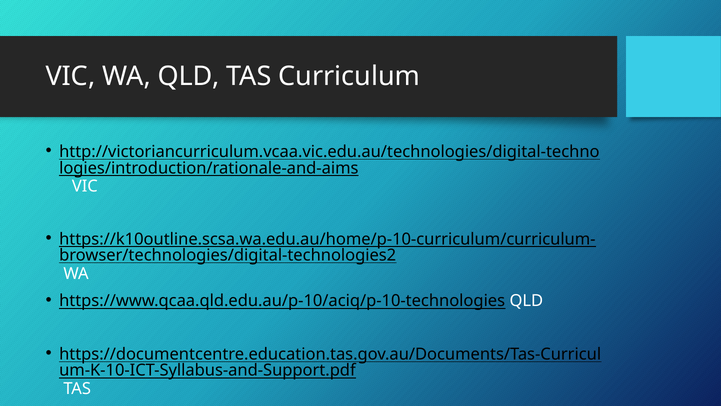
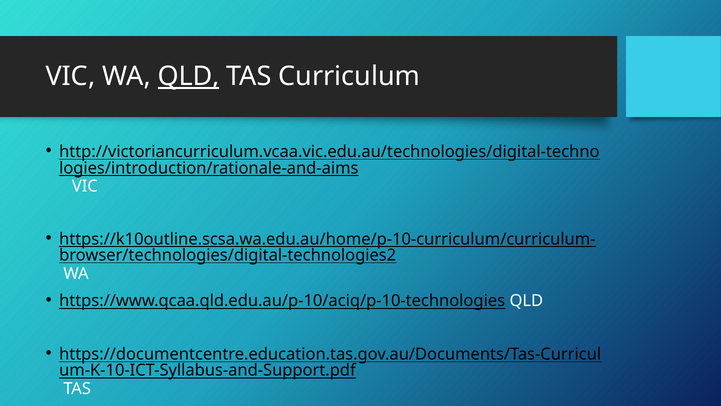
QLD underline: none -> present (189, 76)
